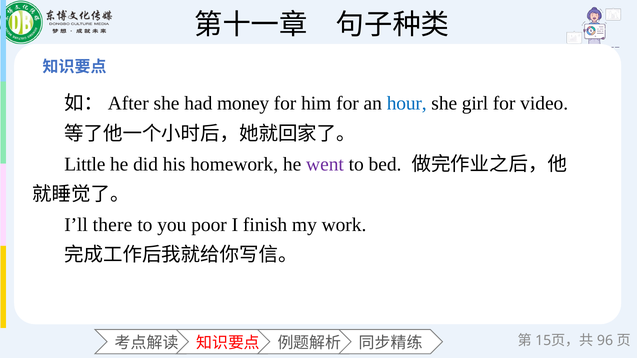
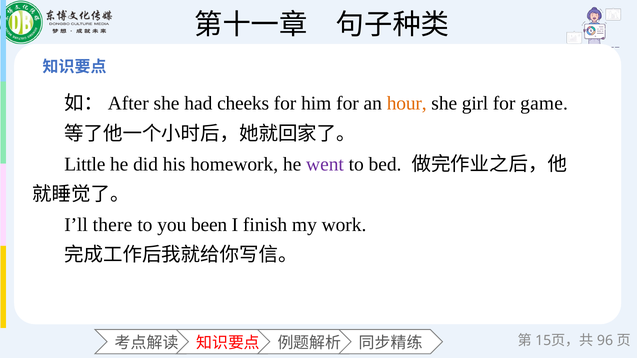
money: money -> cheeks (243, 104)
hour colour: blue -> orange (407, 104)
video: video -> game (544, 104)
poor: poor -> been (209, 225)
